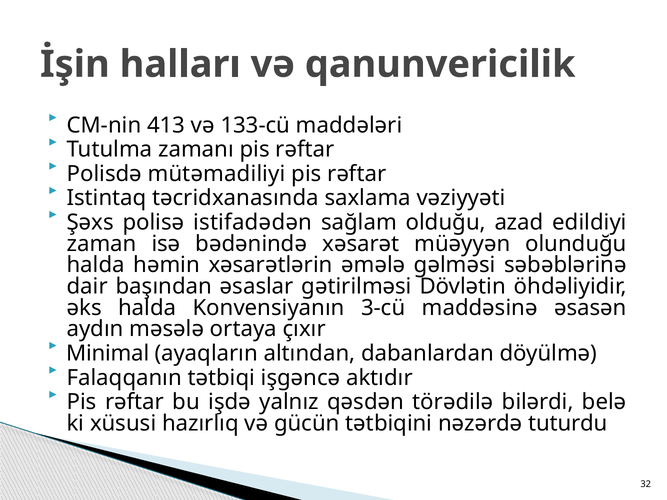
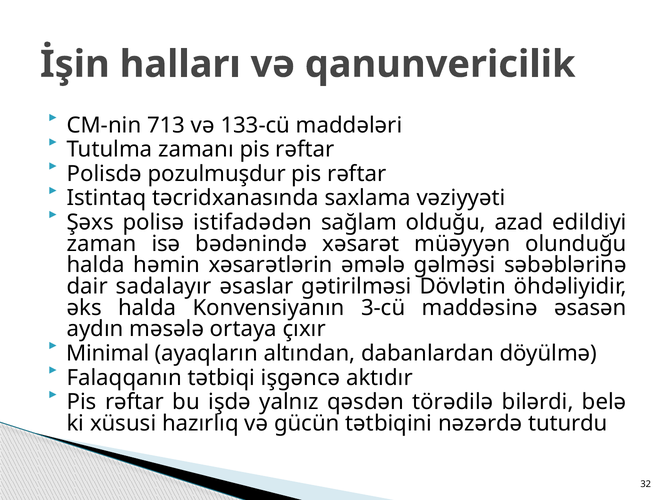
413: 413 -> 713 (166, 125)
mütəmadiliyi: mütəmadiliyi -> pozulmuşdur (217, 174)
başından: başından -> sadalayır (164, 287)
